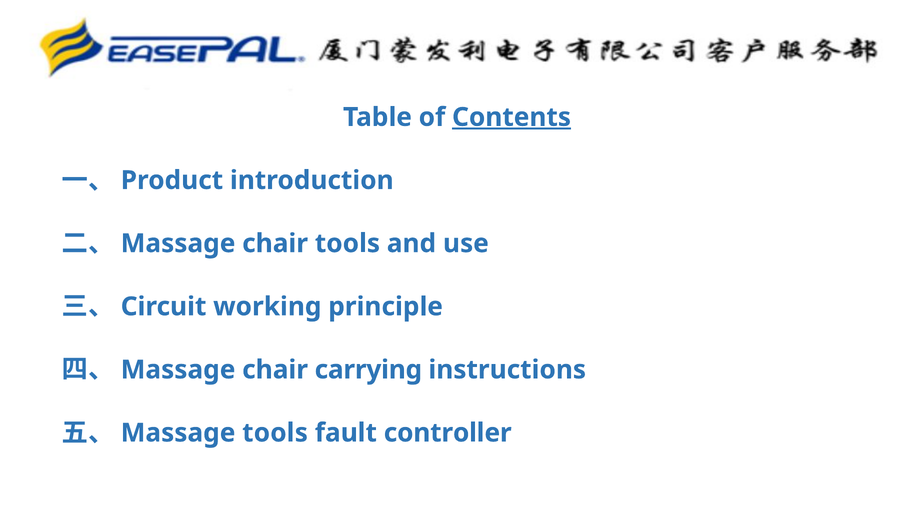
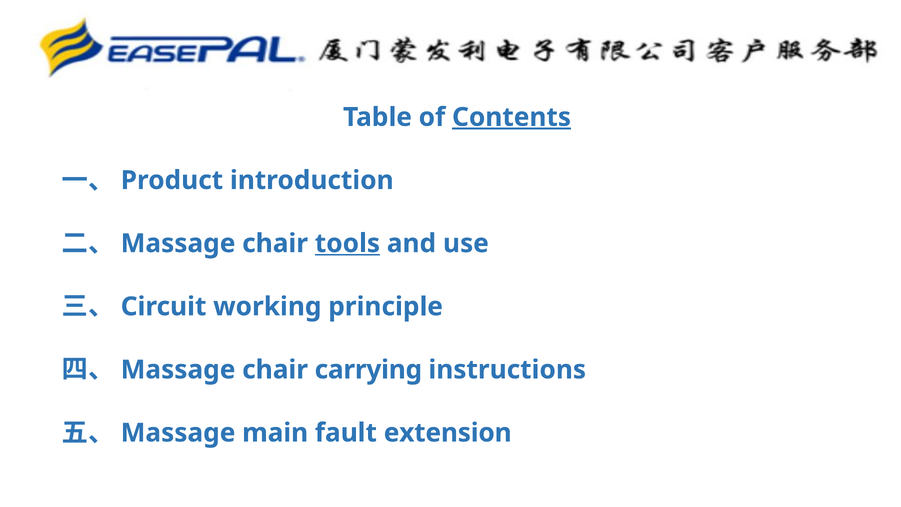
tools underline: none -> present (347, 243)
tools: tools -> main (275, 433)
controller: controller -> extension (448, 433)
